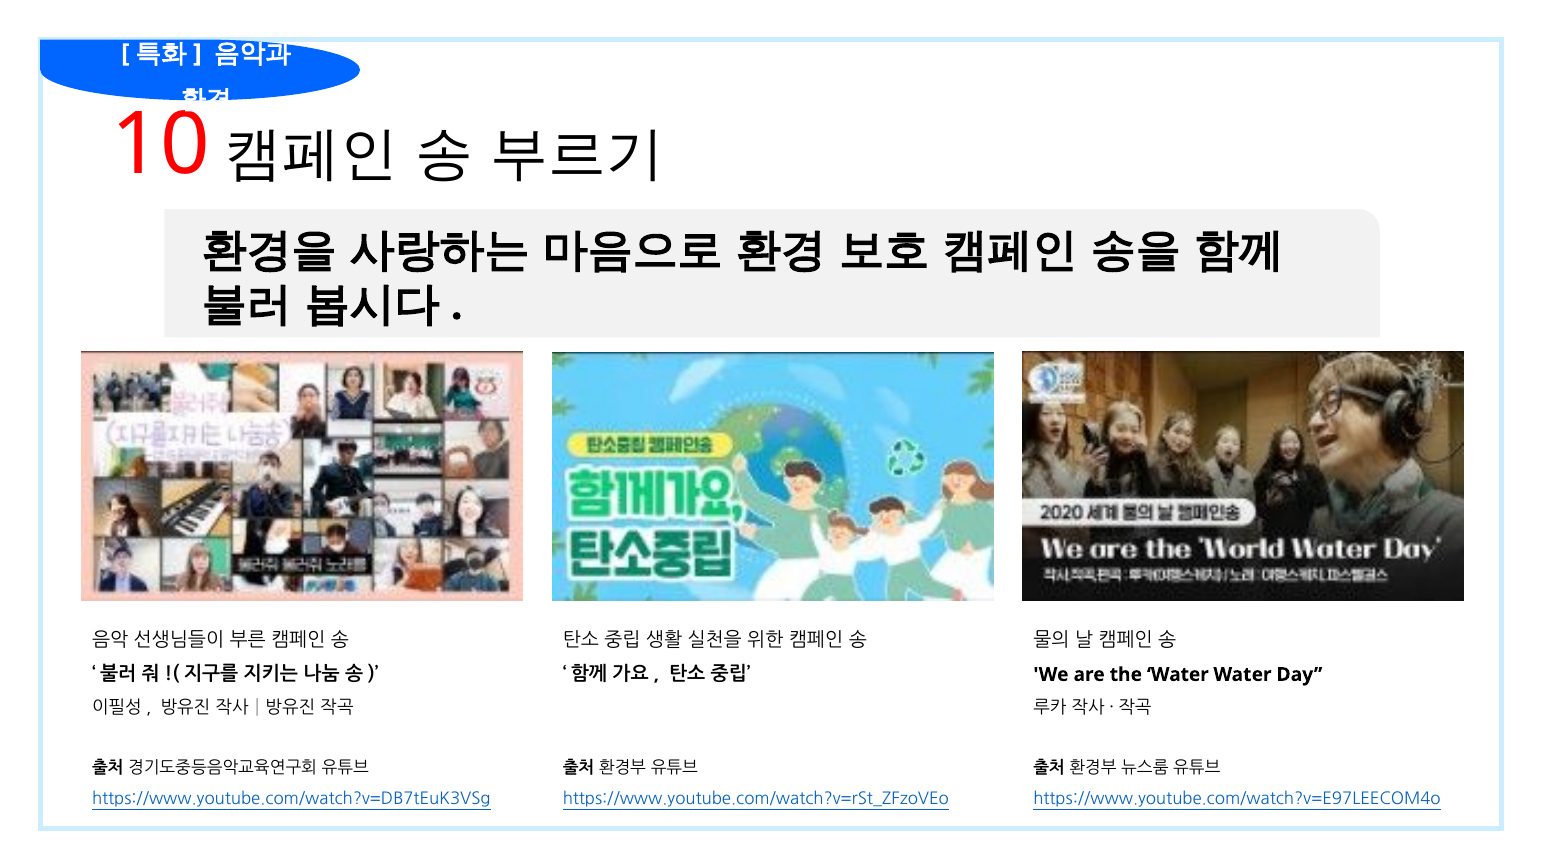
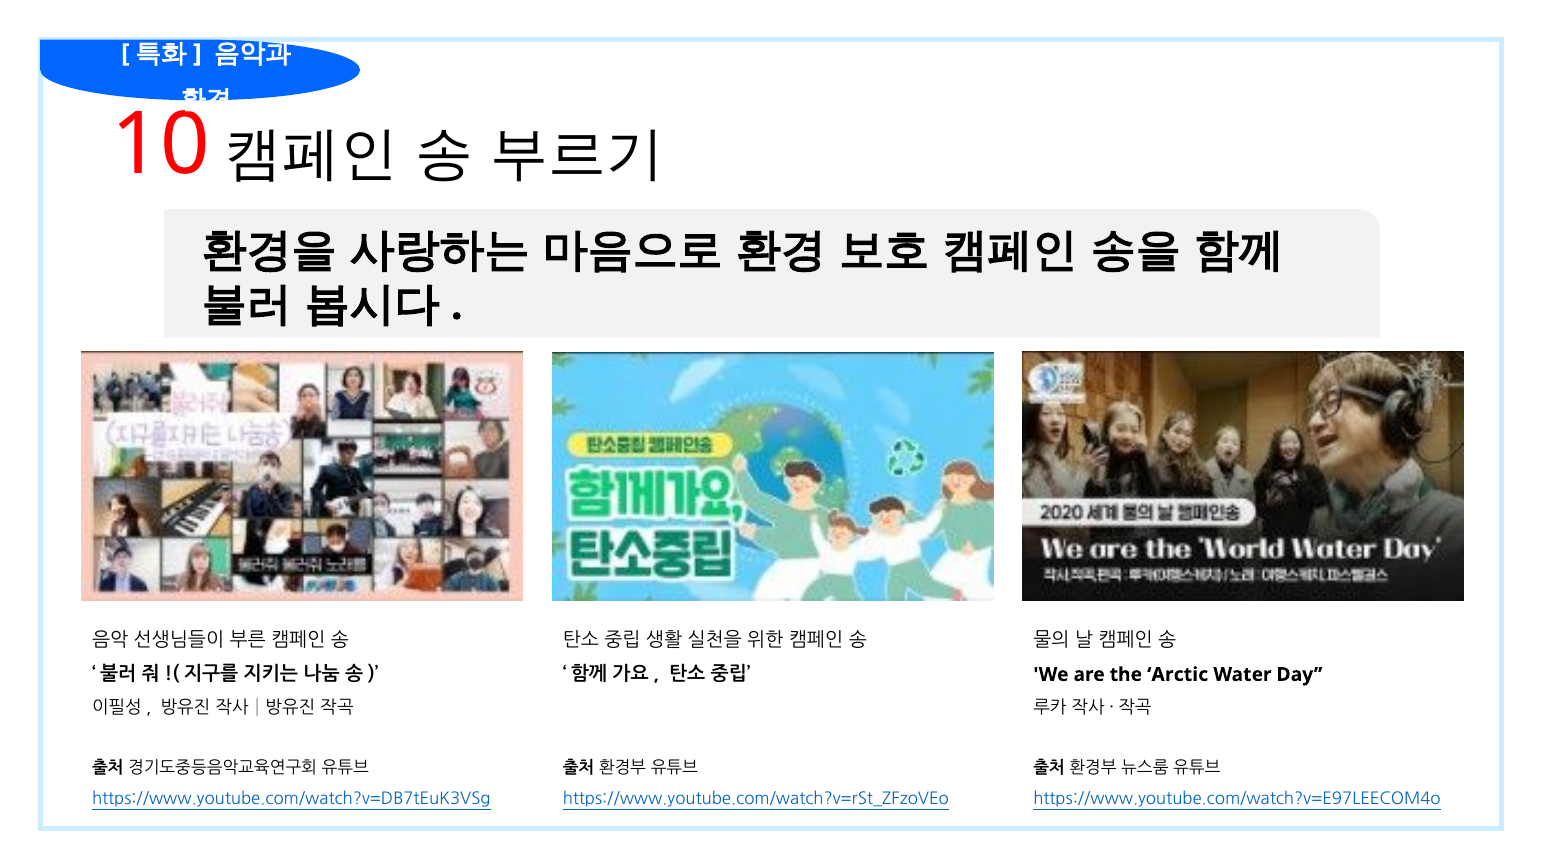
the Water: Water -> Arctic (1178, 674)
